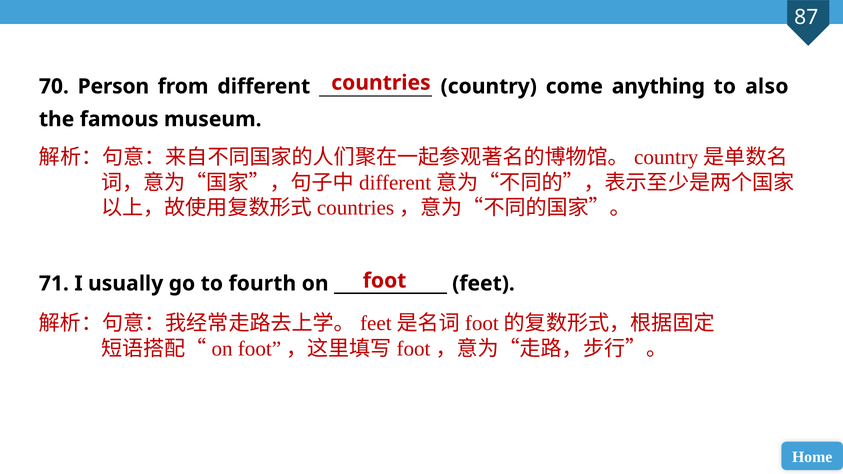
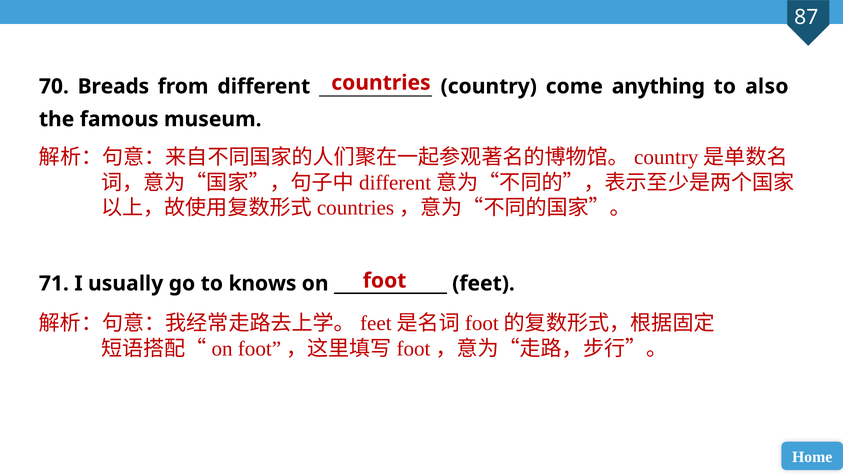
Person: Person -> Breads (113, 86)
fourth: fourth -> knows (262, 284)
